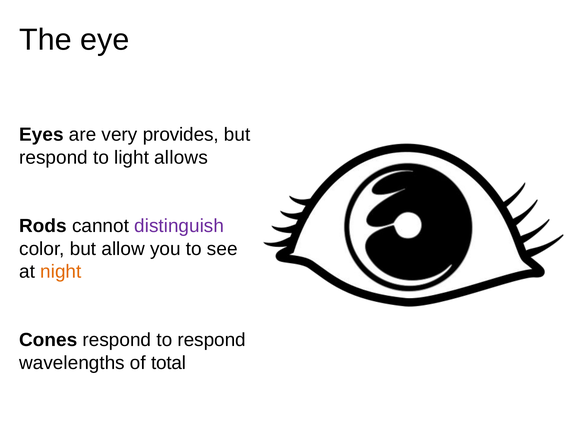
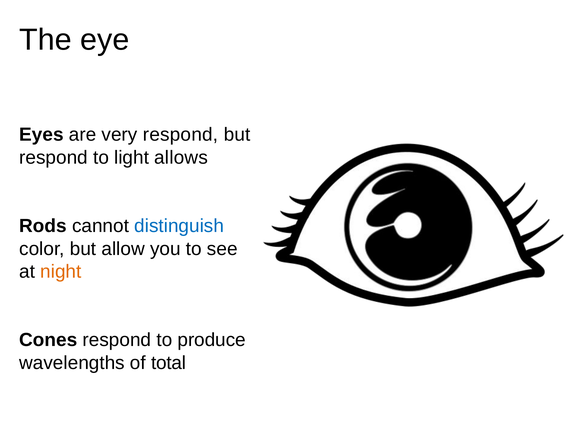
very provides: provides -> respond (181, 135)
distinguish colour: purple -> blue (179, 226)
to respond: respond -> produce (212, 340)
